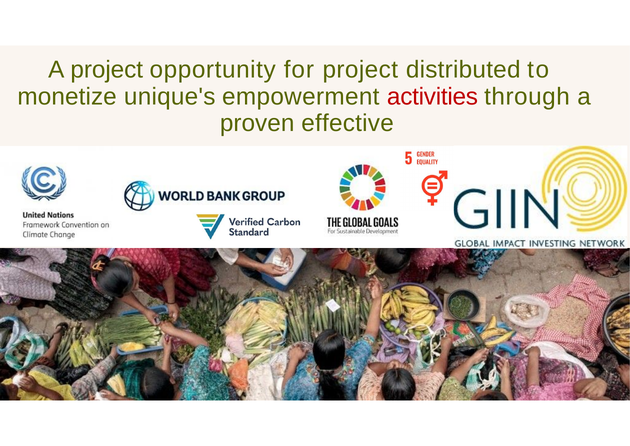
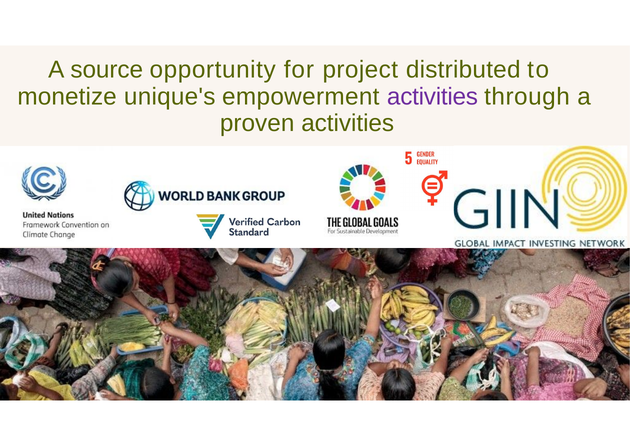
A project: project -> source (107, 70)
activities colour: red -> purple (432, 97)
proven effective: effective -> activities (348, 123)
